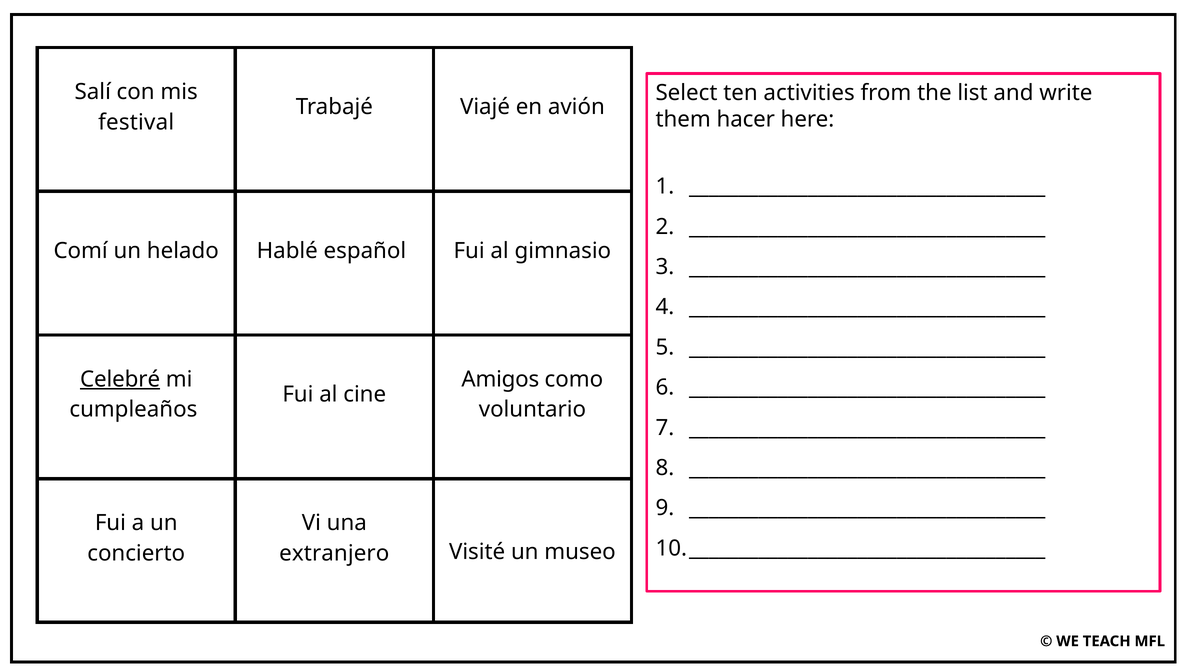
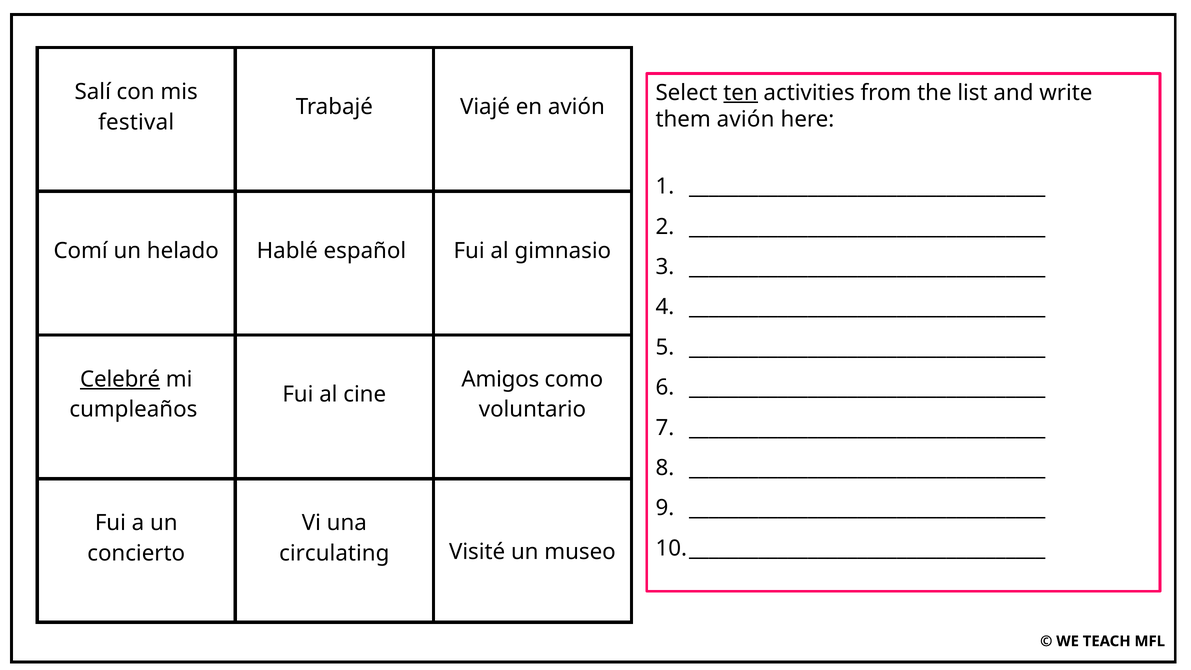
ten underline: none -> present (740, 93)
them hacer: hacer -> avión (746, 120)
extranjero: extranjero -> circulating (334, 553)
